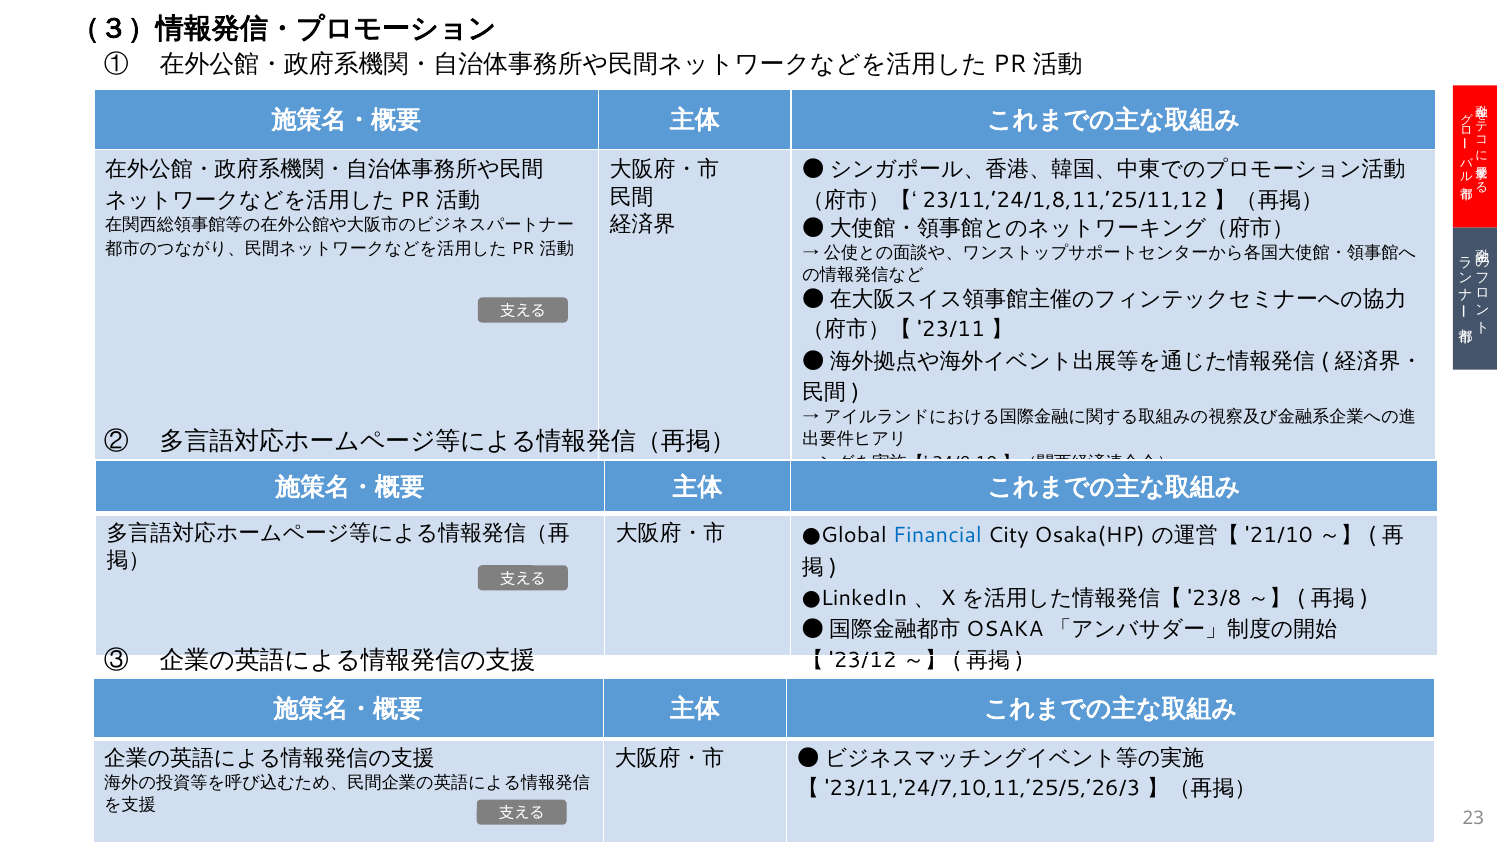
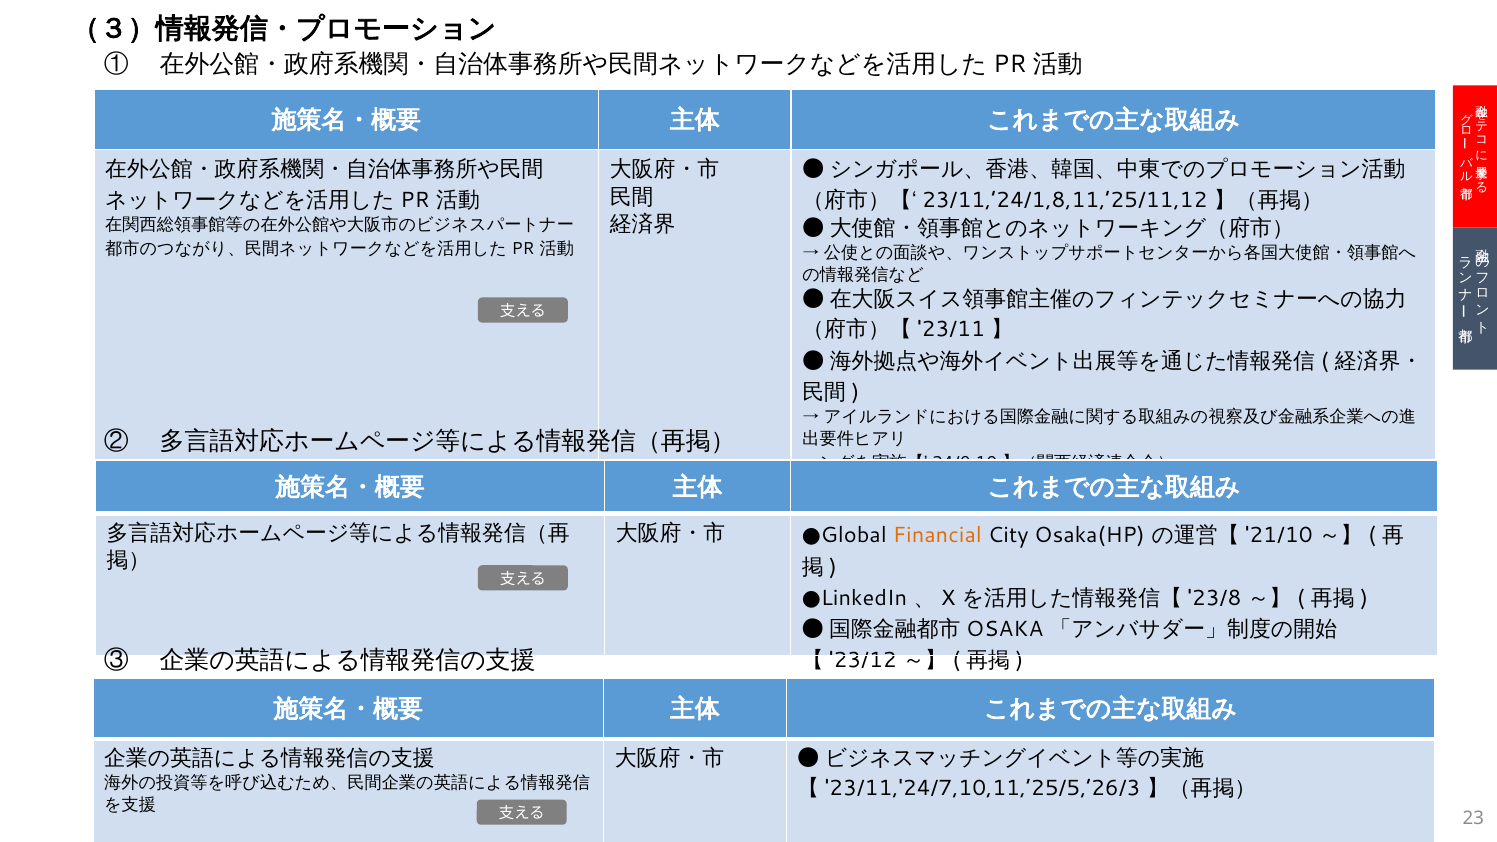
Financial colour: blue -> orange (937, 536)
